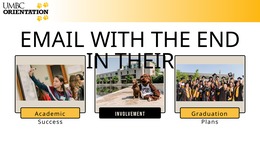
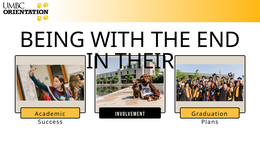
EMAIL: EMAIL -> BEING (52, 40)
